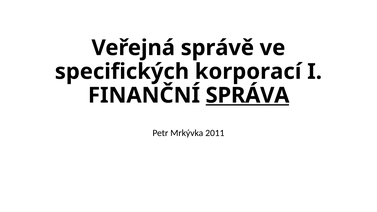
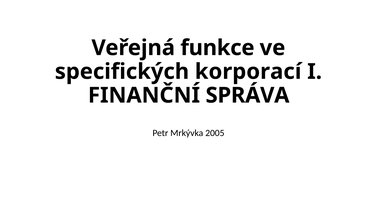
správě: správě -> funkce (217, 48)
SPRÁVA underline: present -> none (247, 95)
2011: 2011 -> 2005 (215, 133)
